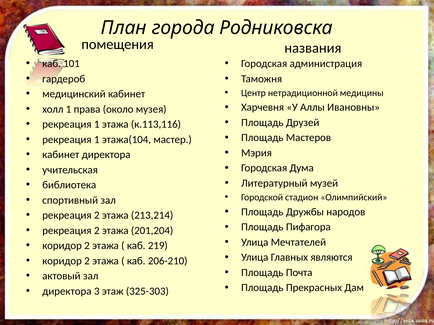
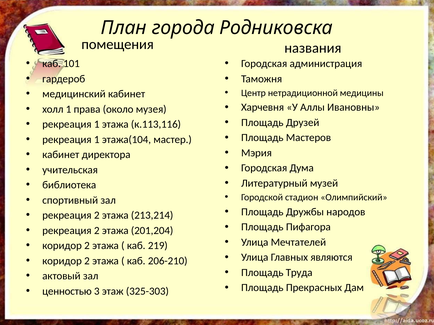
Почта: Почта -> Труда (299, 273)
директора: директора -> ценностью (67, 292)
